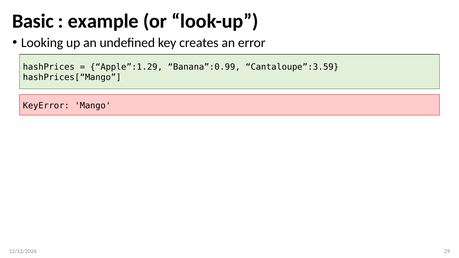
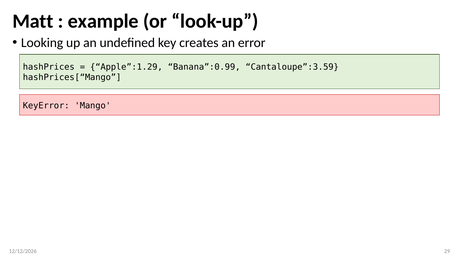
Basic: Basic -> Matt (33, 21)
